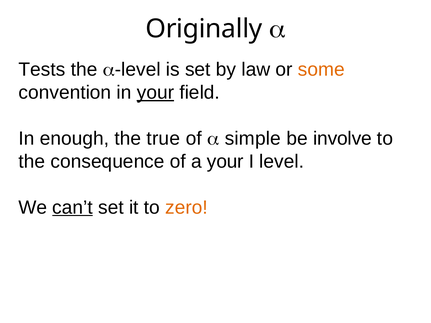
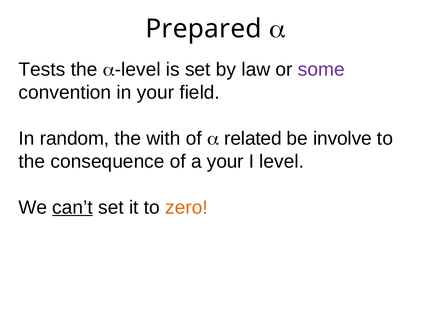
Originally: Originally -> Prepared (204, 29)
some colour: orange -> purple (321, 70)
your underline: present -> none (155, 93)
enough: enough -> random (75, 139)
true: true -> with (163, 139)
simple: simple -> related (253, 139)
